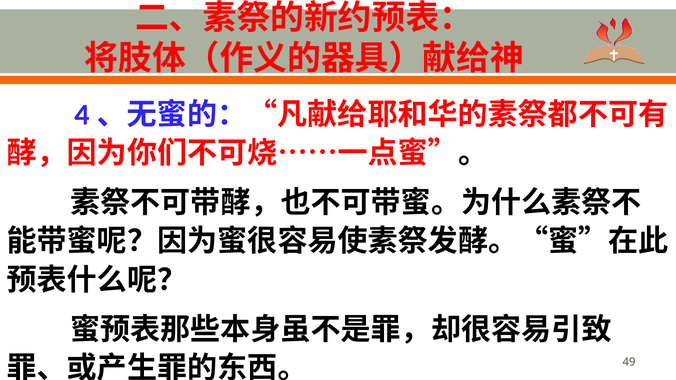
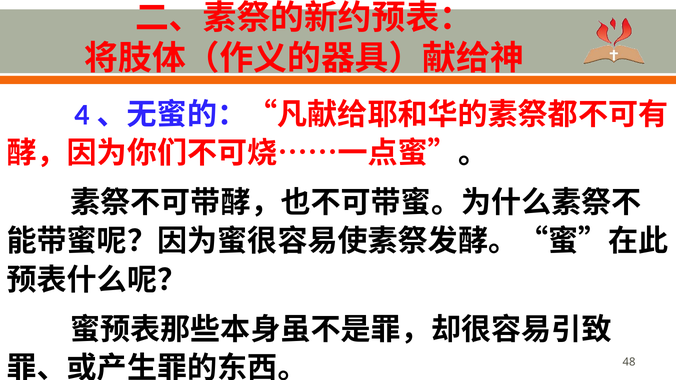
49: 49 -> 48 (629, 362)
